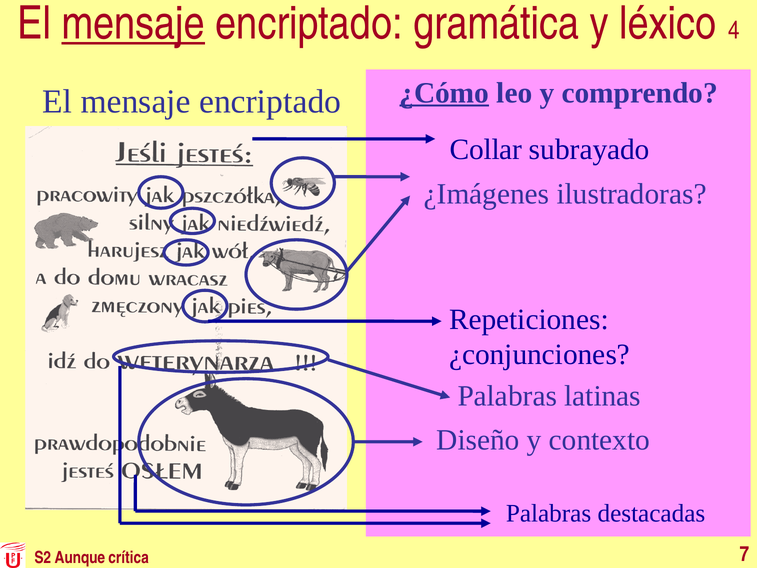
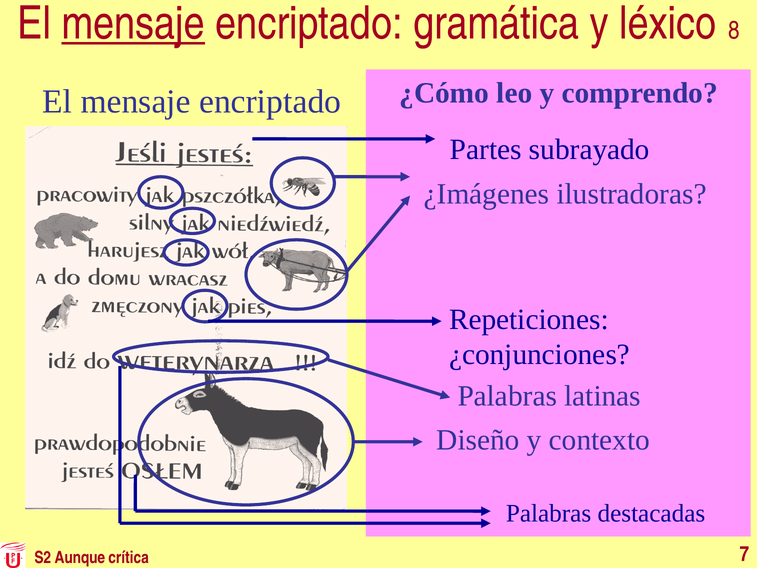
4: 4 -> 8 (734, 30)
¿Cómo underline: present -> none (444, 93)
Collar: Collar -> Partes (486, 150)
